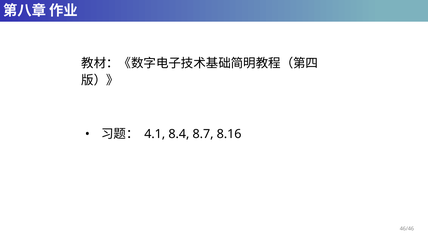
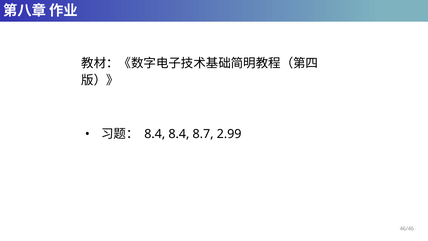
4.1: 4.1 -> 8.4 (155, 134)
8.16: 8.16 -> 2.99 (229, 134)
